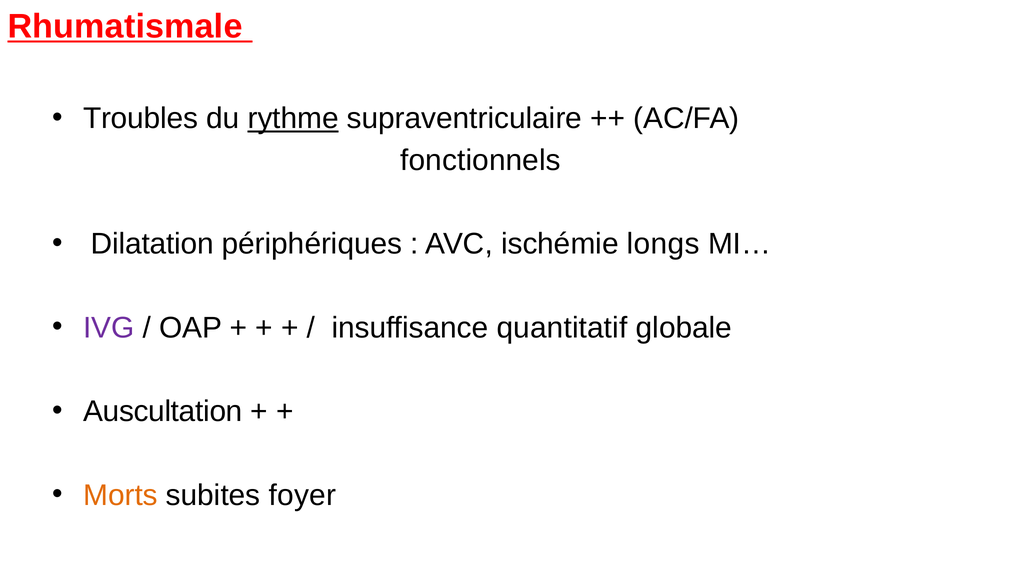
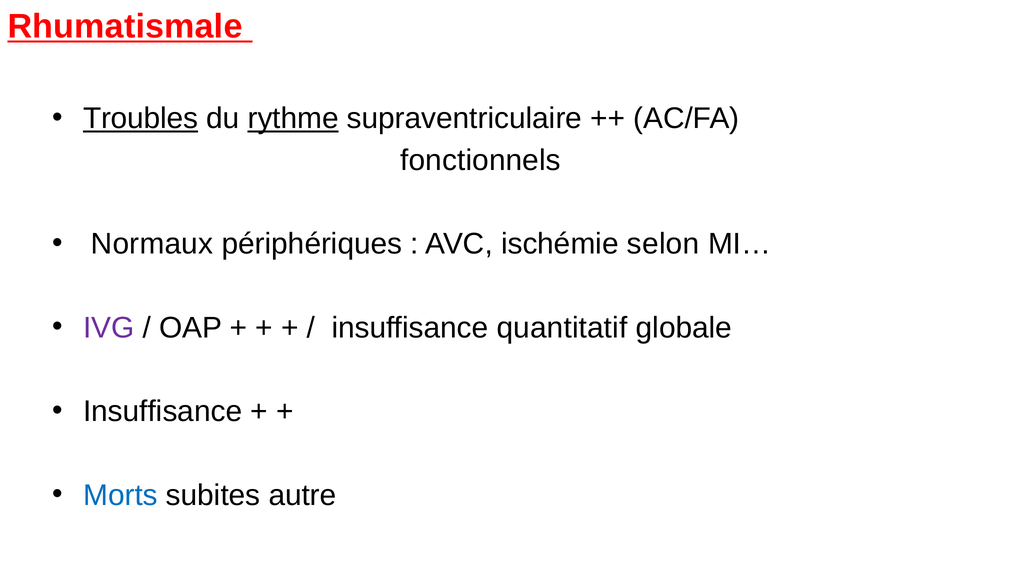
Troubles underline: none -> present (141, 119)
Dilatation: Dilatation -> Normaux (152, 244)
longs: longs -> selon (663, 244)
Auscultation: Auscultation -> Insuffisance (163, 411)
Morts colour: orange -> blue (120, 495)
foyer: foyer -> autre (302, 495)
